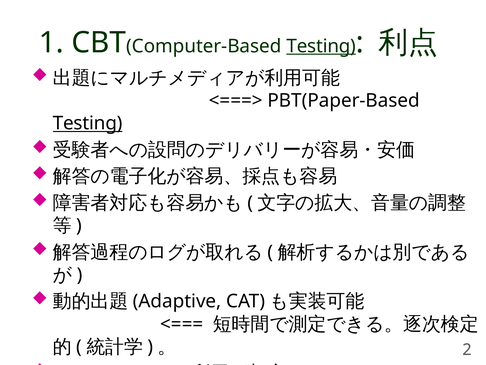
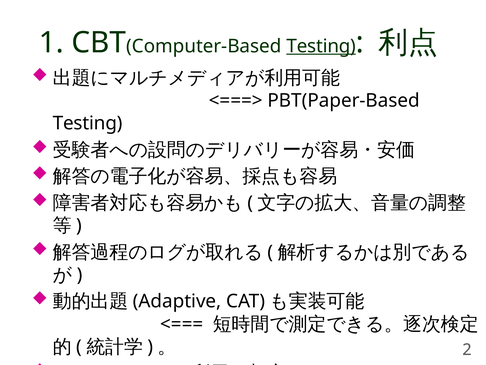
Testing underline: present -> none (88, 123)
